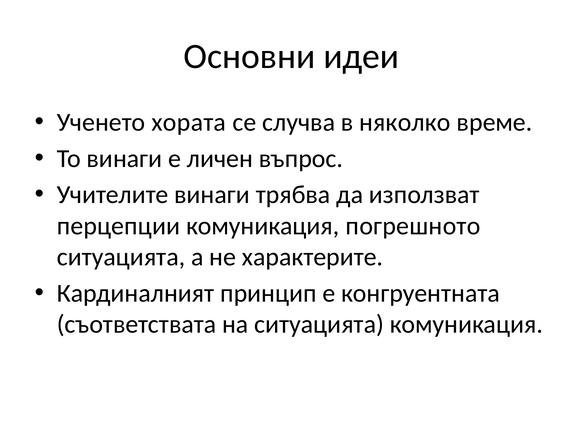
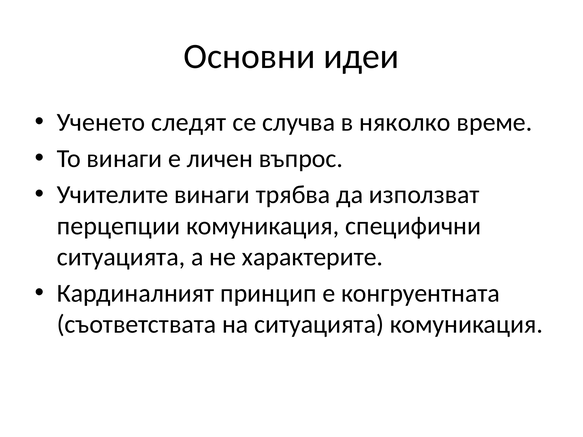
хората: хората -> следят (189, 122)
погрешното: погрешното -> специфични (413, 226)
